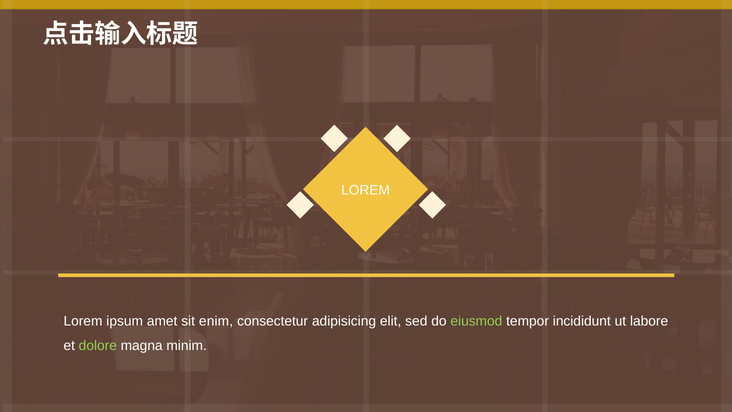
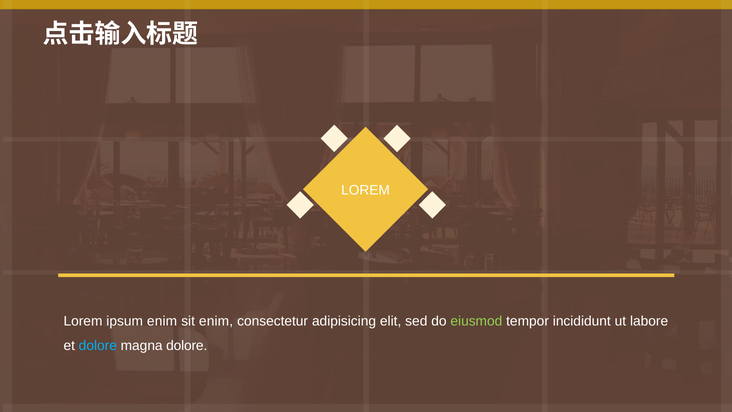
ipsum amet: amet -> enim (162, 321)
dolore colour: light green -> light blue (98, 346)
magna minim: minim -> dolore (187, 346)
